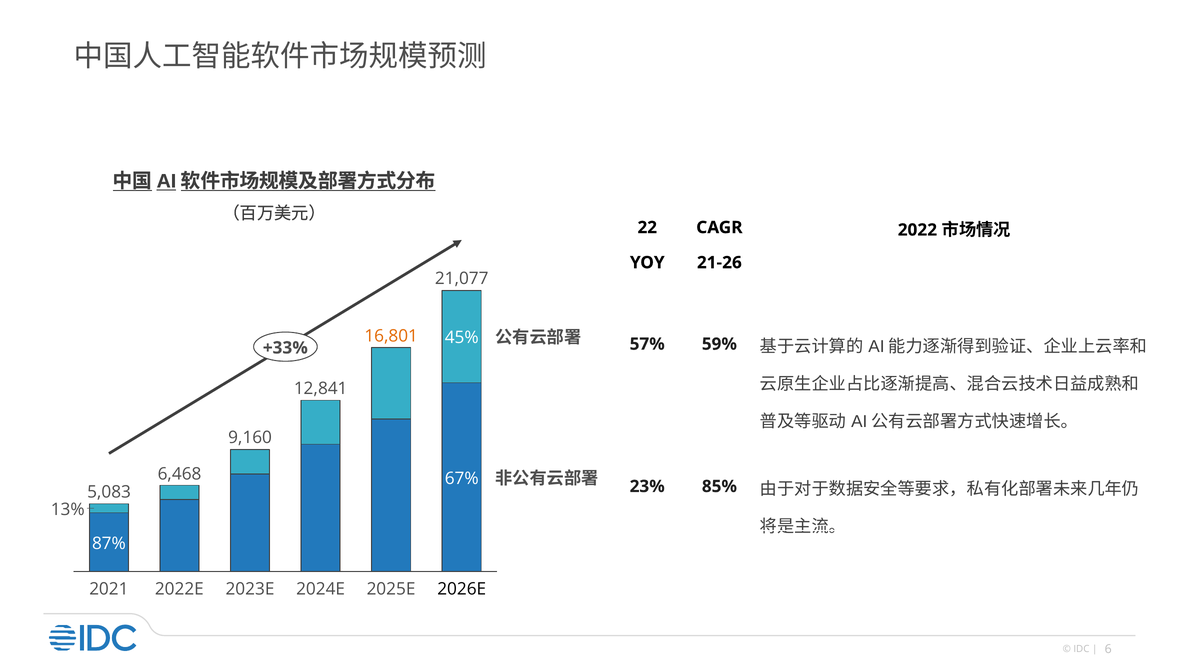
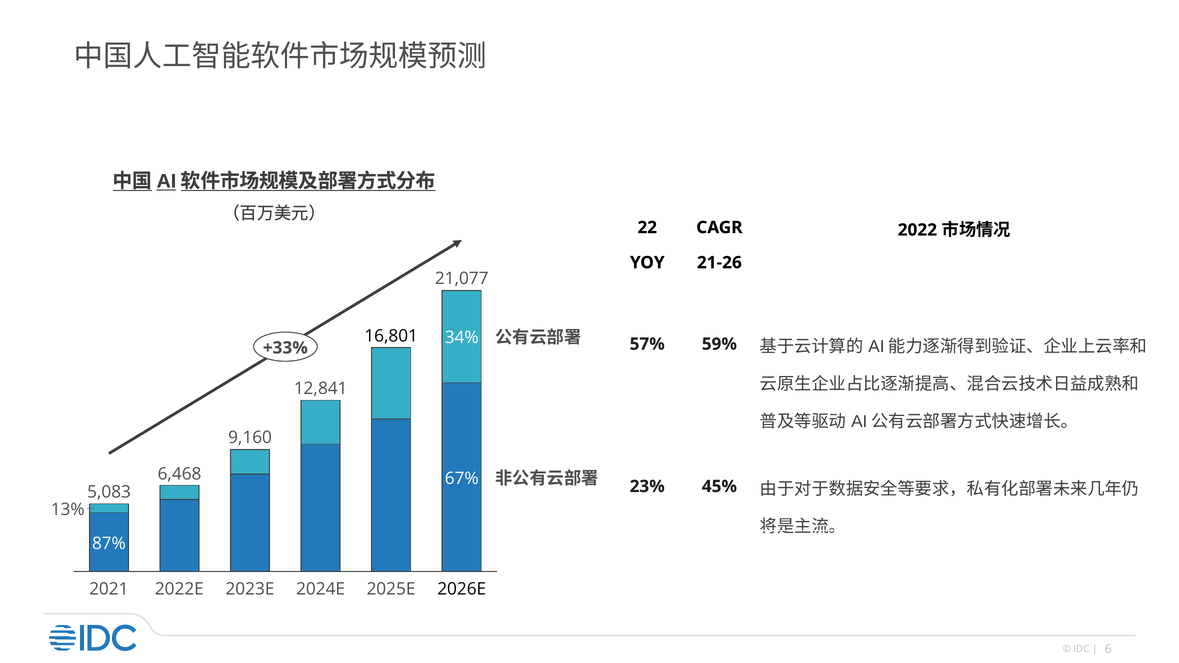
16,801 colour: orange -> black (391, 336)
45%: 45% -> 34% (462, 338)
85%: 85% -> 45% (719, 487)
